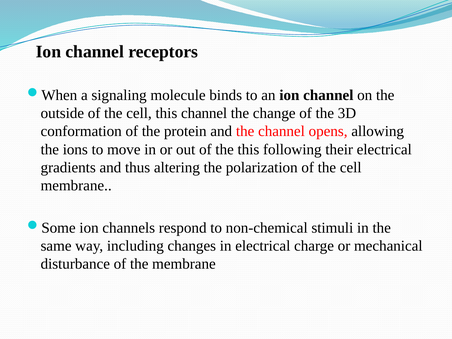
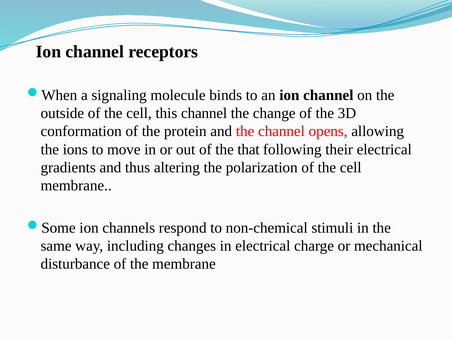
the this: this -> that (249, 149)
